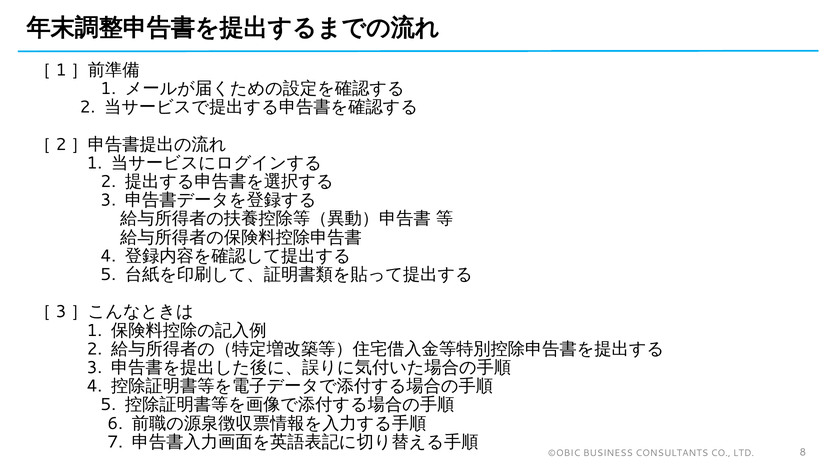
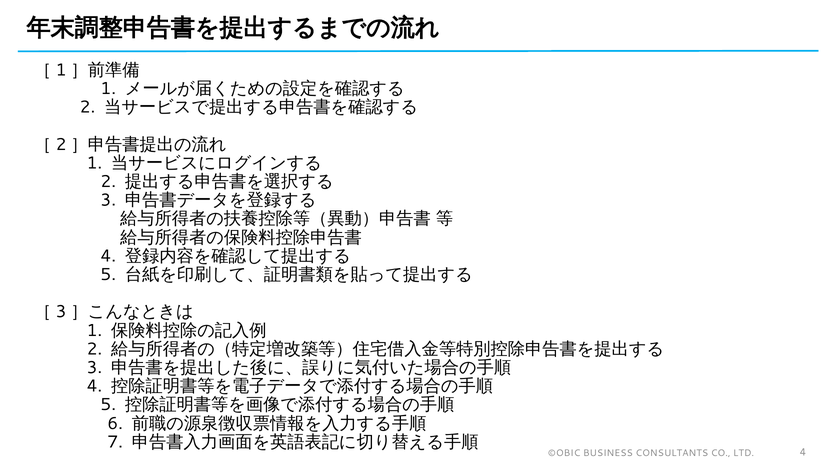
LTD 8: 8 -> 4 (803, 452)
